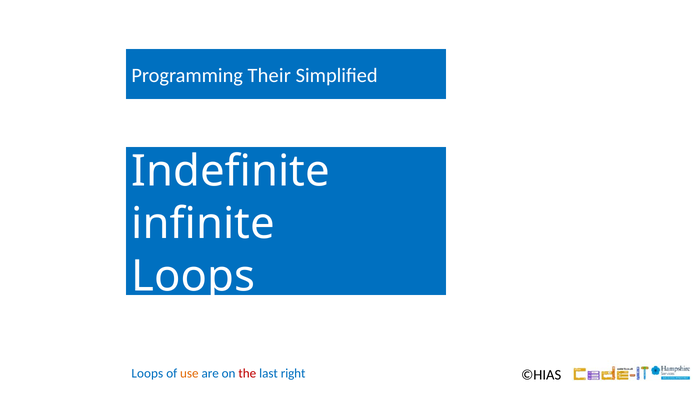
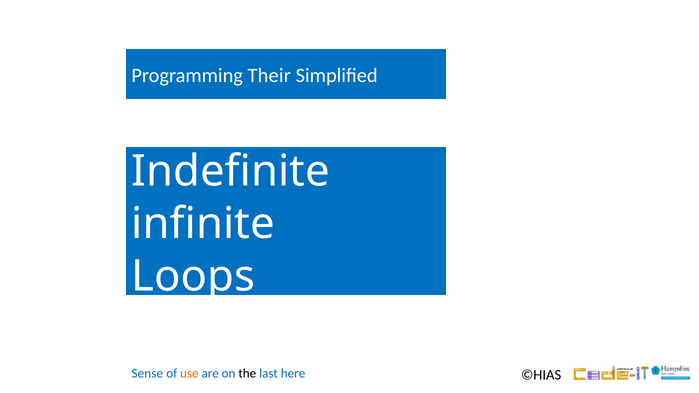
Loops: Loops -> Sense (147, 374)
the colour: red -> black (247, 374)
right: right -> here (293, 374)
